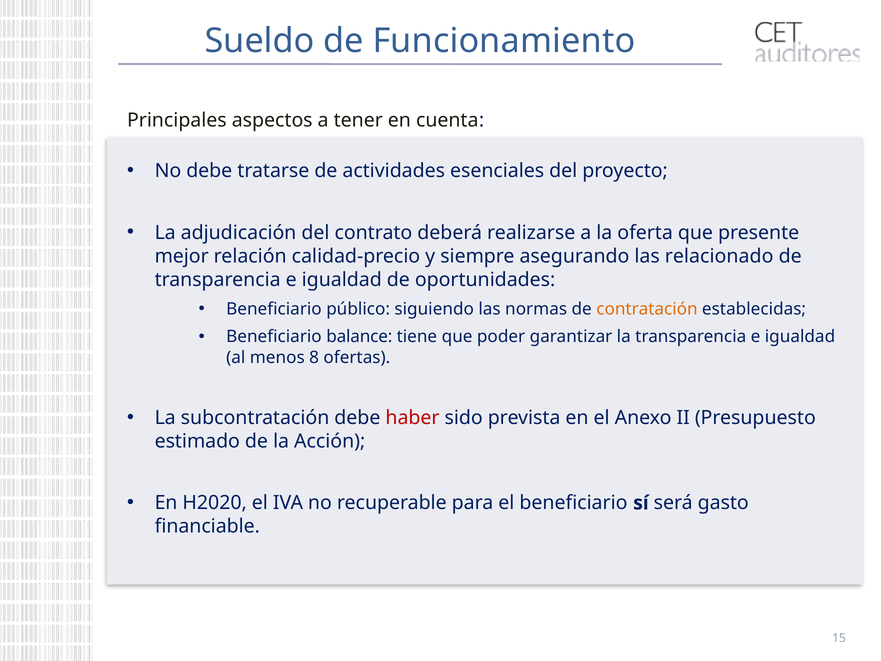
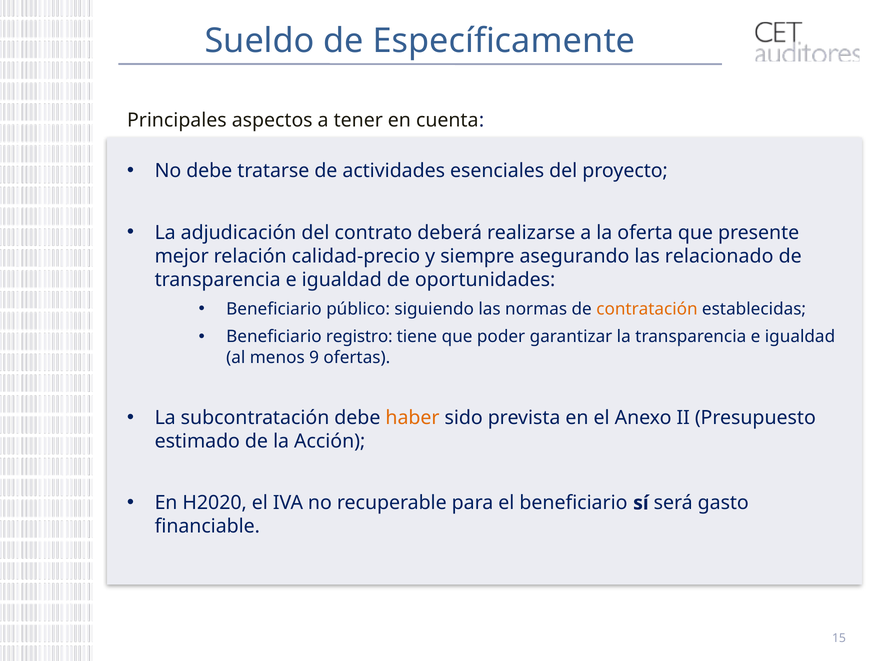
Funcionamiento: Funcionamiento -> Específicamente (504, 41)
balance: balance -> registro (359, 337)
8: 8 -> 9 (314, 357)
haber colour: red -> orange (413, 418)
